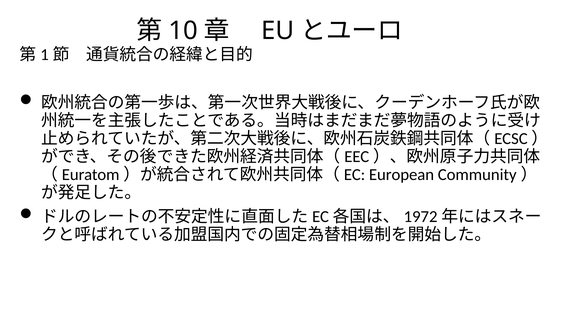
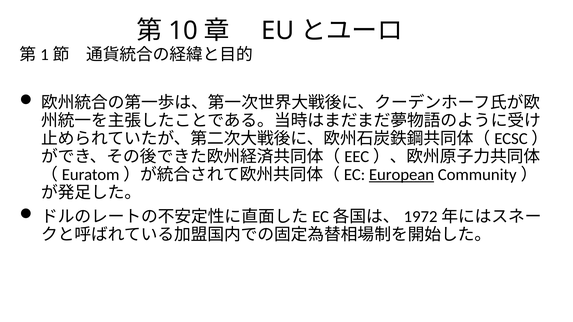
European underline: none -> present (402, 175)
